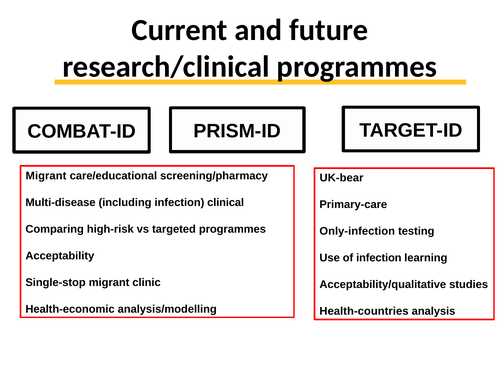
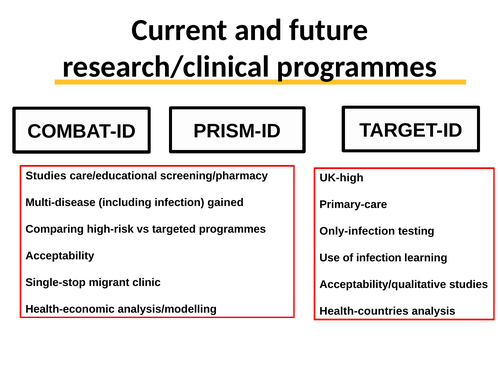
Migrant: Migrant -> Studies (46, 176)
UK-bear: UK-bear -> UK-high (342, 178)
clinical: clinical -> gained (226, 202)
